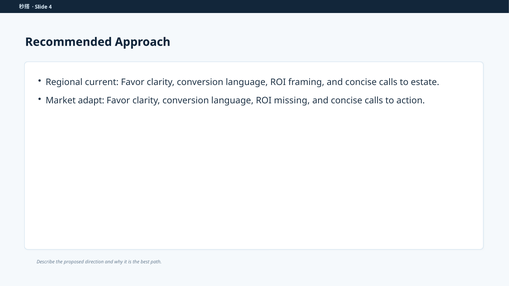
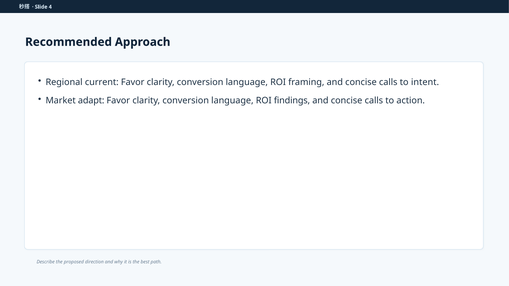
estate: estate -> intent (425, 82)
missing: missing -> findings (292, 101)
